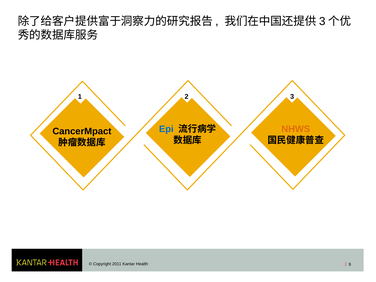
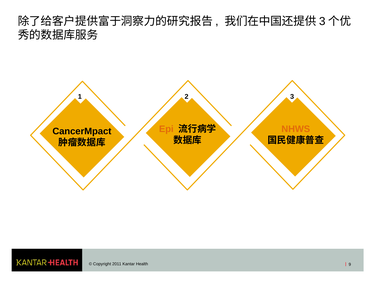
Epi colour: blue -> orange (166, 129)
